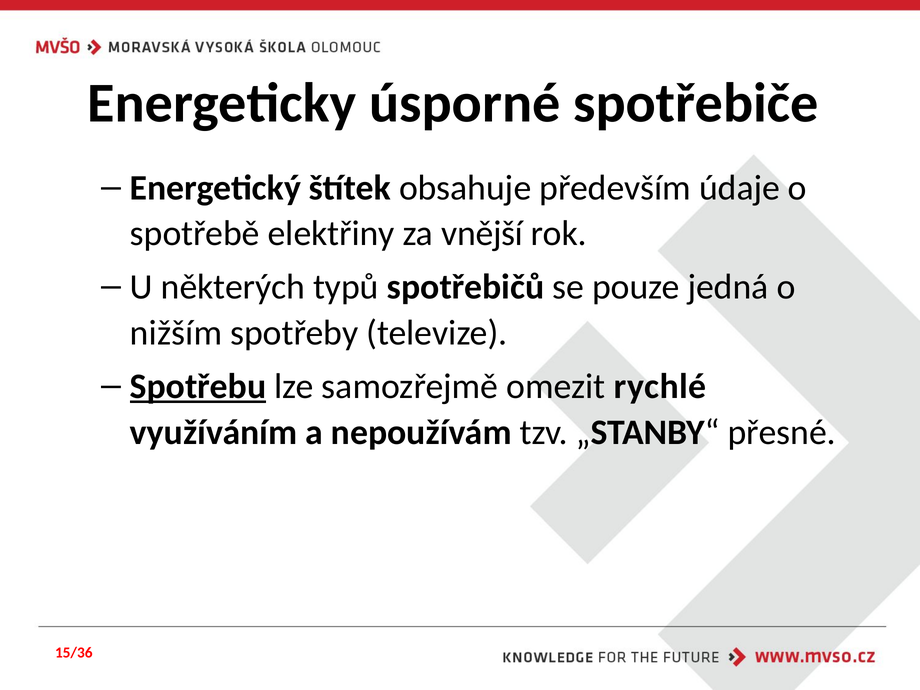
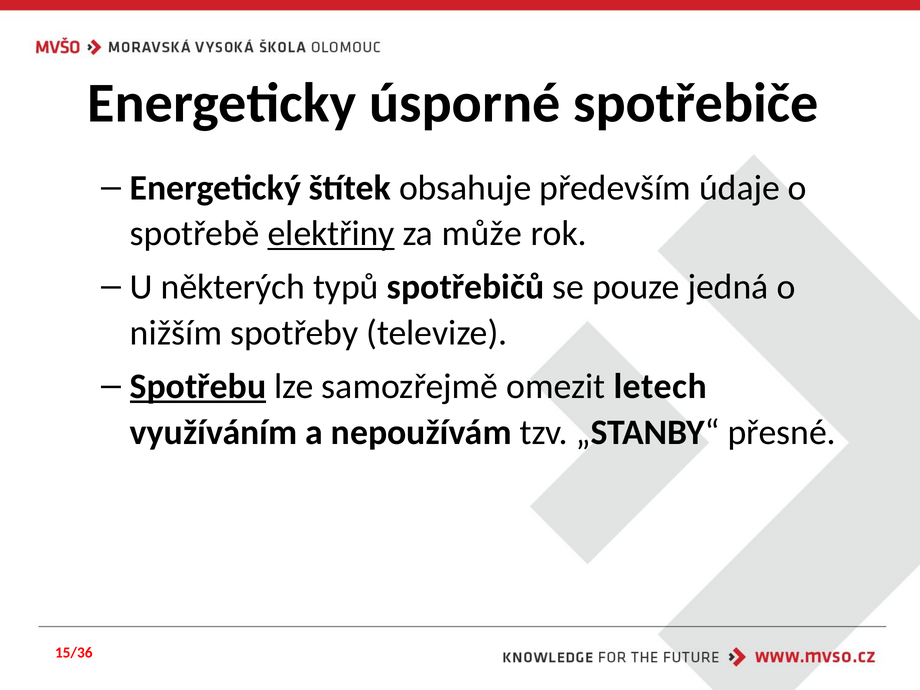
elektřiny underline: none -> present (331, 234)
vnější: vnější -> může (482, 234)
rychlé: rychlé -> letech (660, 386)
